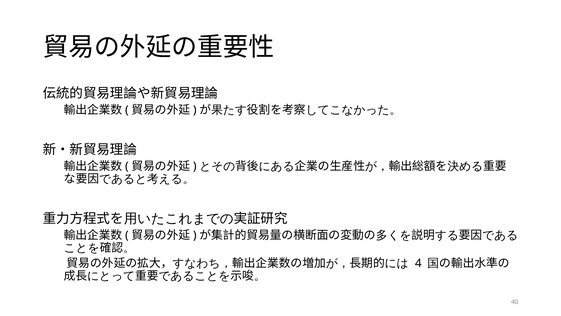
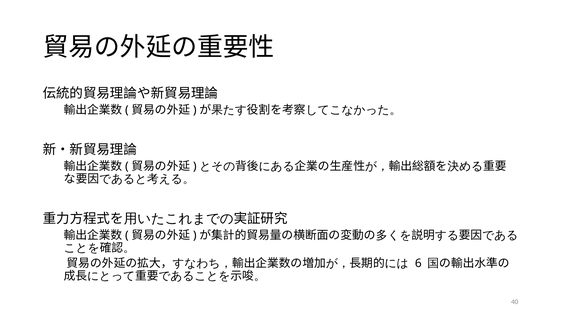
4: 4 -> 6 (418, 263)
